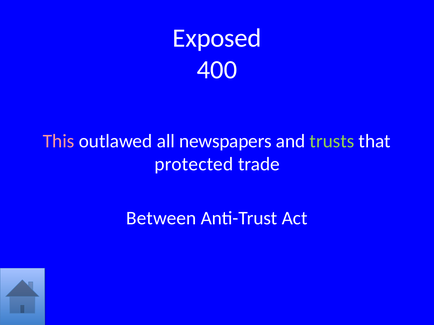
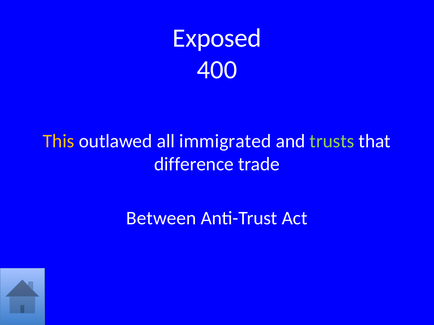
This colour: pink -> yellow (59, 141)
newspapers: newspapers -> immigrated (225, 141)
protected: protected -> difference (194, 164)
